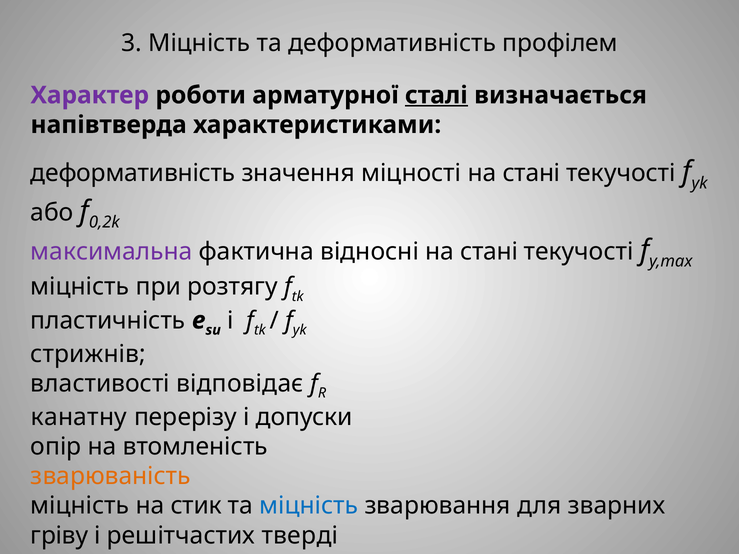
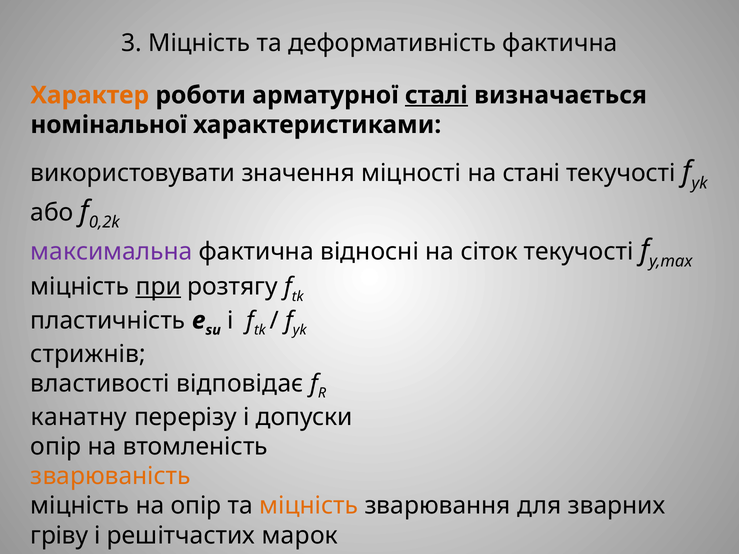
деформативність профілем: профілем -> фактична (560, 43)
Характер colour: purple -> orange (90, 95)
напівтверда: напівтверда -> номінальної (109, 125)
деформативність: деформативність -> використовувати (133, 173)
стані: стані -> сіток (489, 252)
при underline: none -> present (158, 287)
на стик: стик -> опір (196, 506)
міцність colour: blue -> orange (309, 506)
тверді: тверді -> марок (300, 536)
